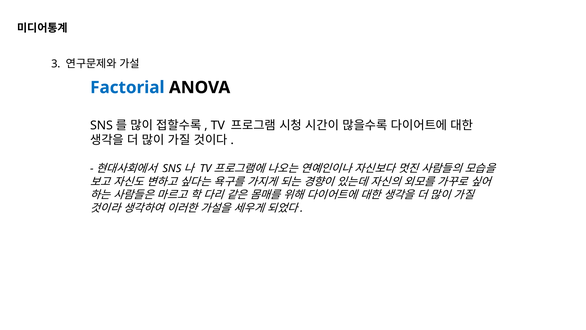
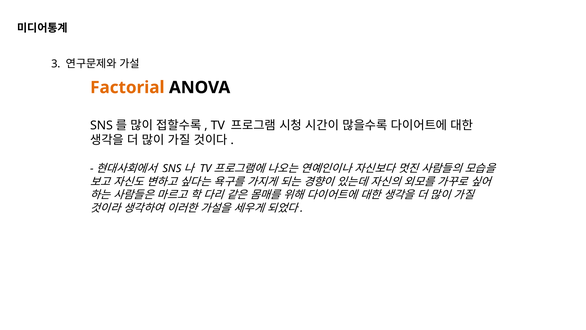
Factorial colour: blue -> orange (127, 87)
